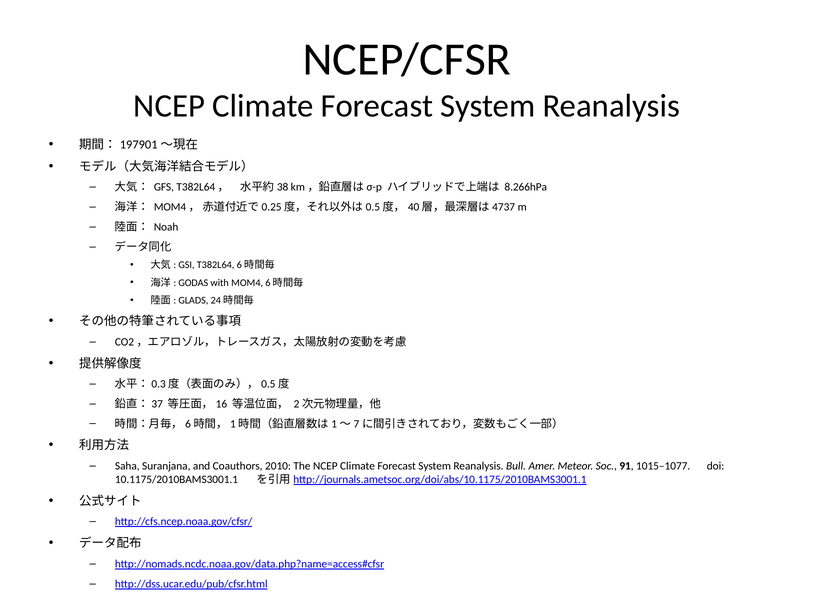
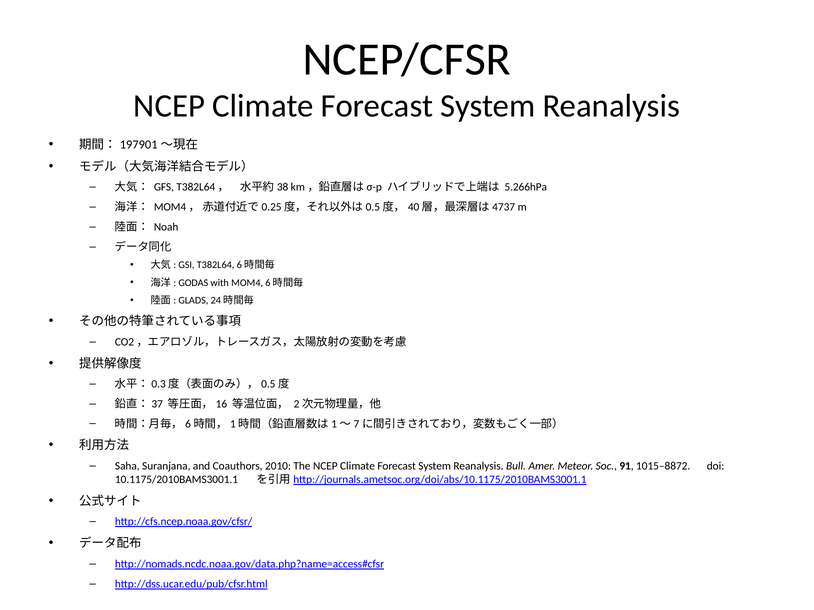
8.266hPa: 8.266hPa -> 5.266hPa (526, 187)
1015–1077: 1015–1077 -> 1015–8872 (663, 466)
